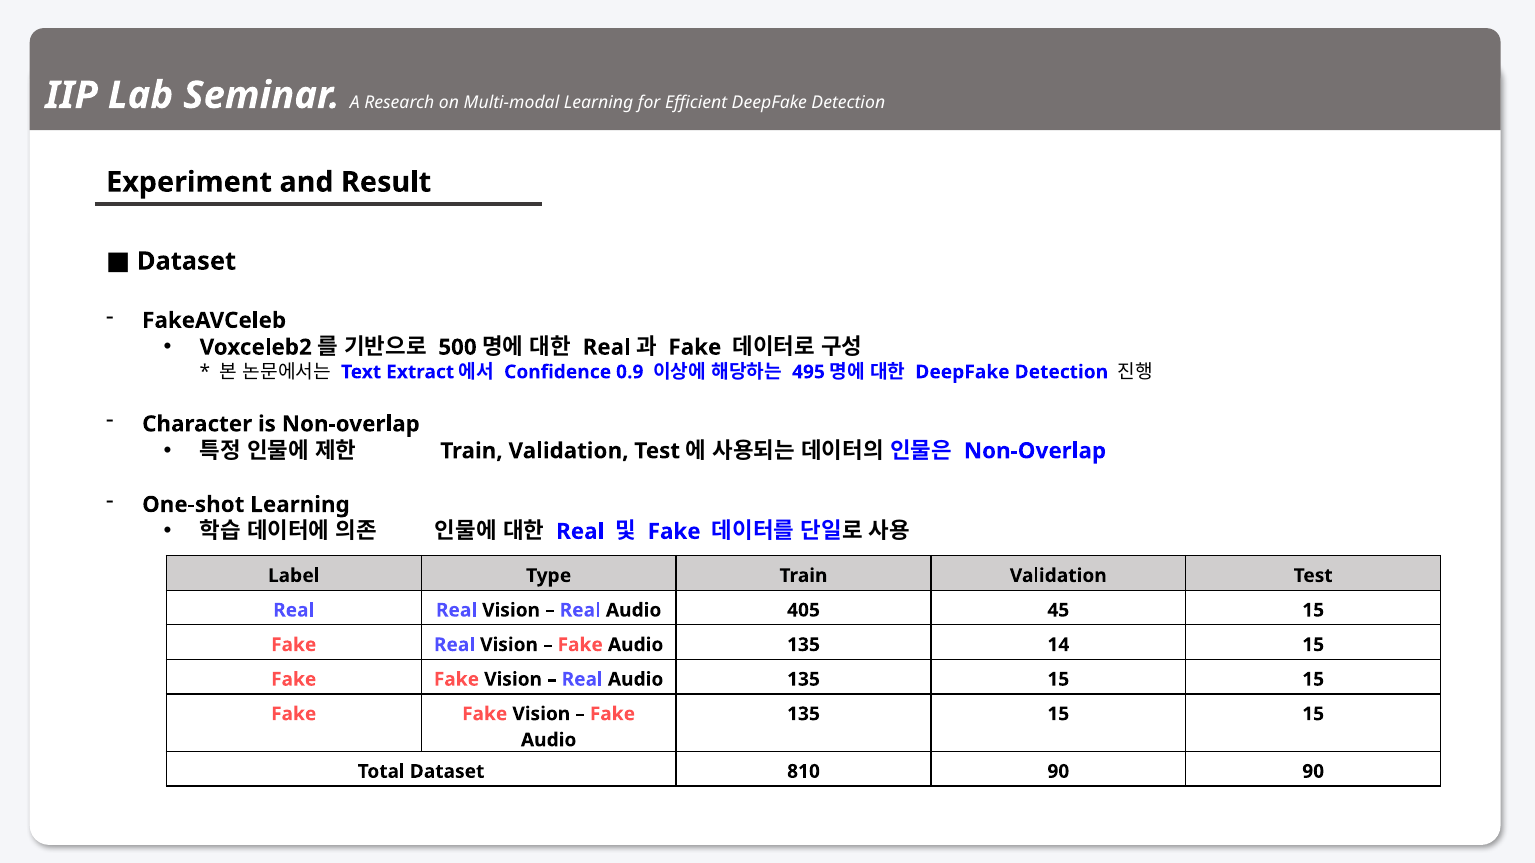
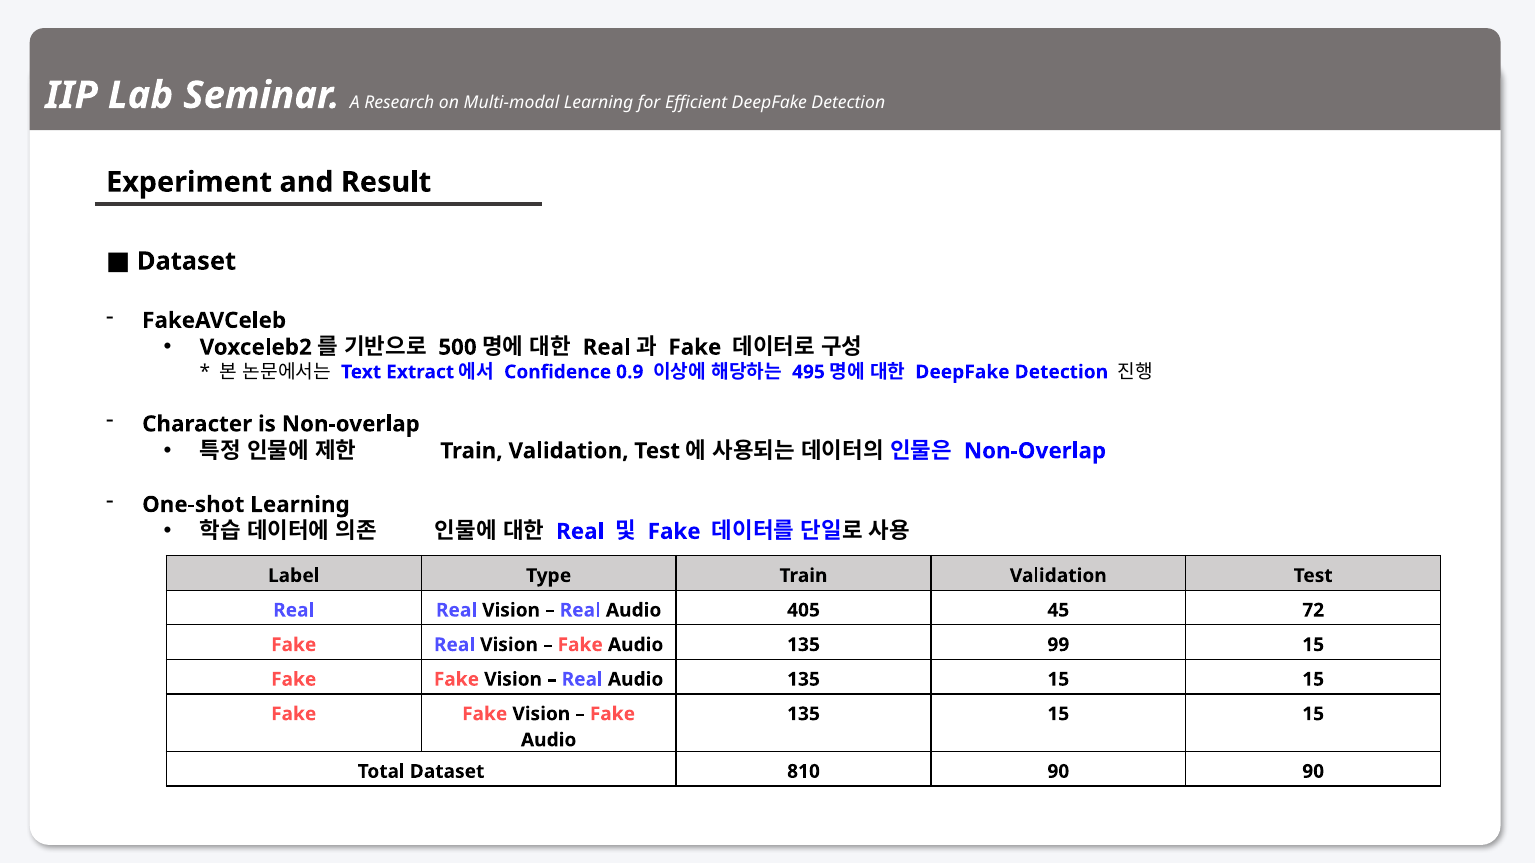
45 15: 15 -> 72 (1313, 610)
135 14: 14 -> 99 (1058, 645)
